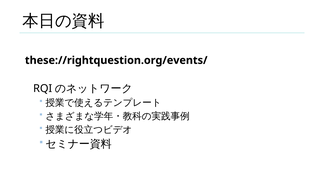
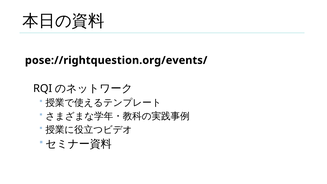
these://rightquestion.org/events/: these://rightquestion.org/events/ -> pose://rightquestion.org/events/ (116, 60)
